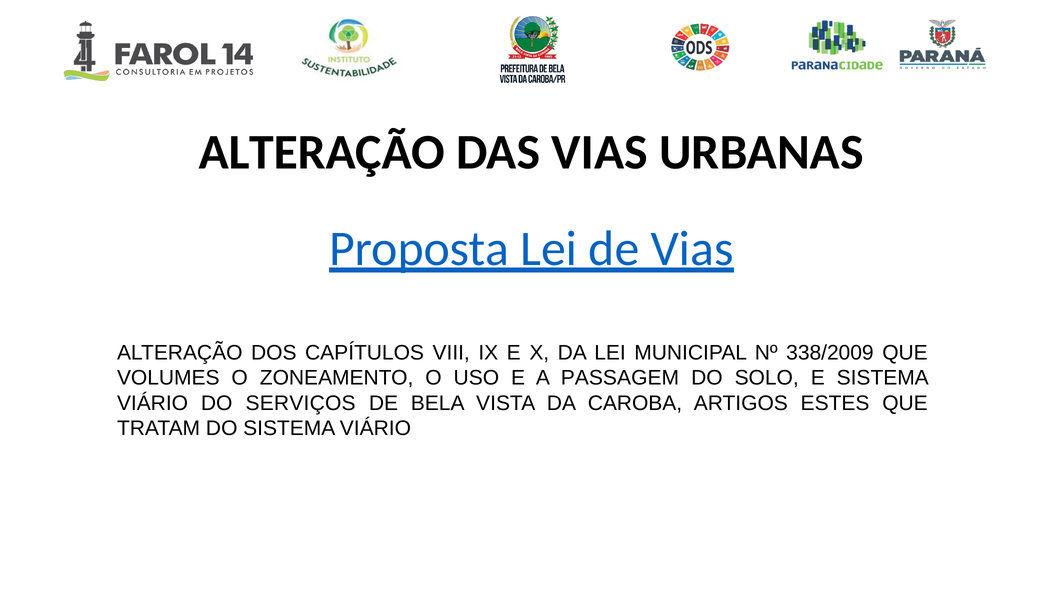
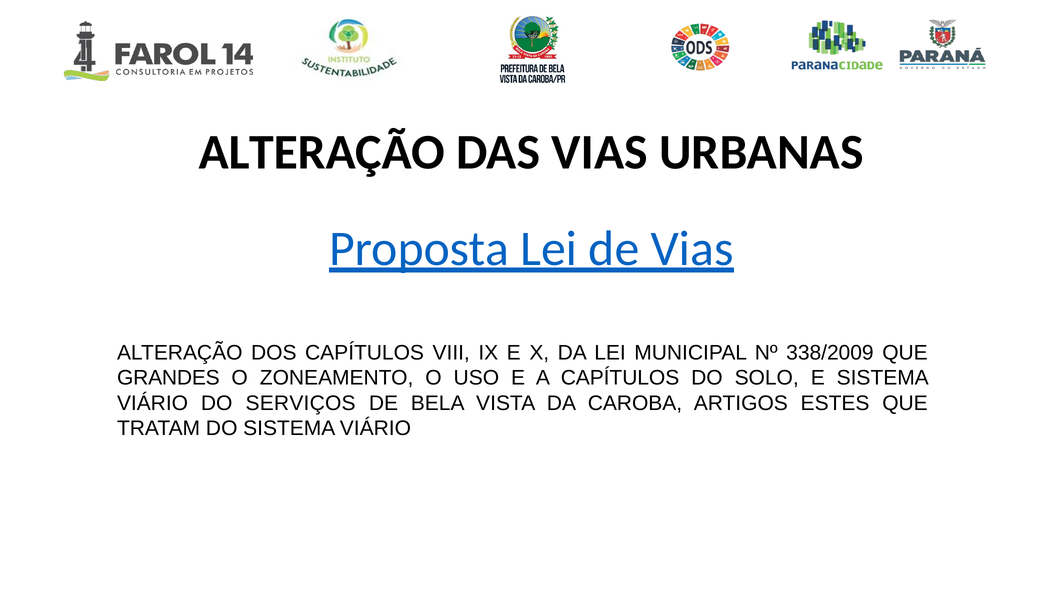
VOLUMES: VOLUMES -> GRANDES (168, 378)
A PASSAGEM: PASSAGEM -> CAPÍTULOS (620, 378)
